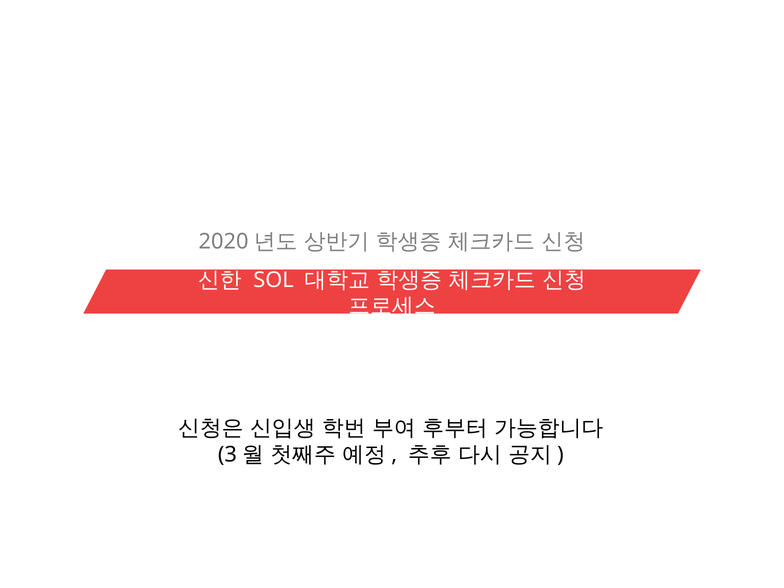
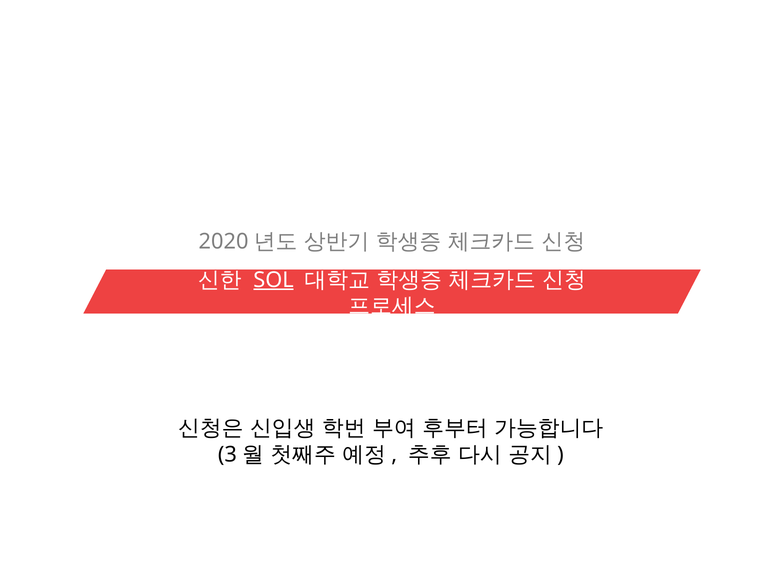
SOL underline: none -> present (274, 280)
